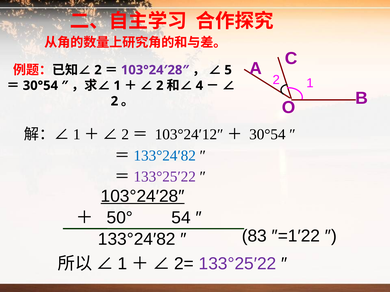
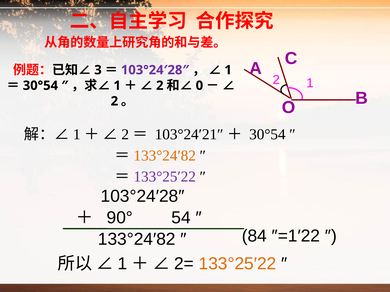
2: 2 -> 3 (98, 70)
5: 5 -> 1 (228, 70)
4: 4 -> 0 (199, 86)
103°24′12″: 103°24′12″ -> 103°24′21″ (189, 135)
133°24′82 colour: blue -> orange (165, 156)
103°24′28″ underline: present -> none (143, 196)
50°: 50° -> 90° (120, 218)
83: 83 -> 84 (254, 236)
133°25′22 colour: purple -> orange (237, 264)
